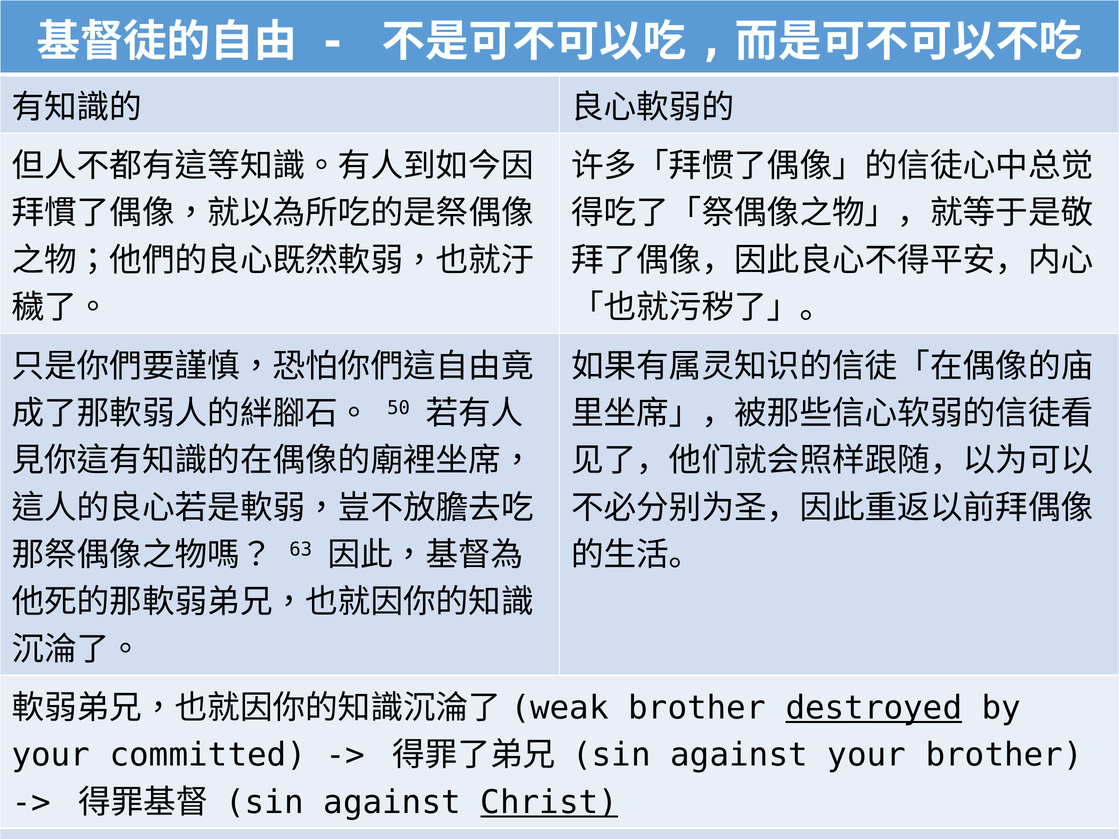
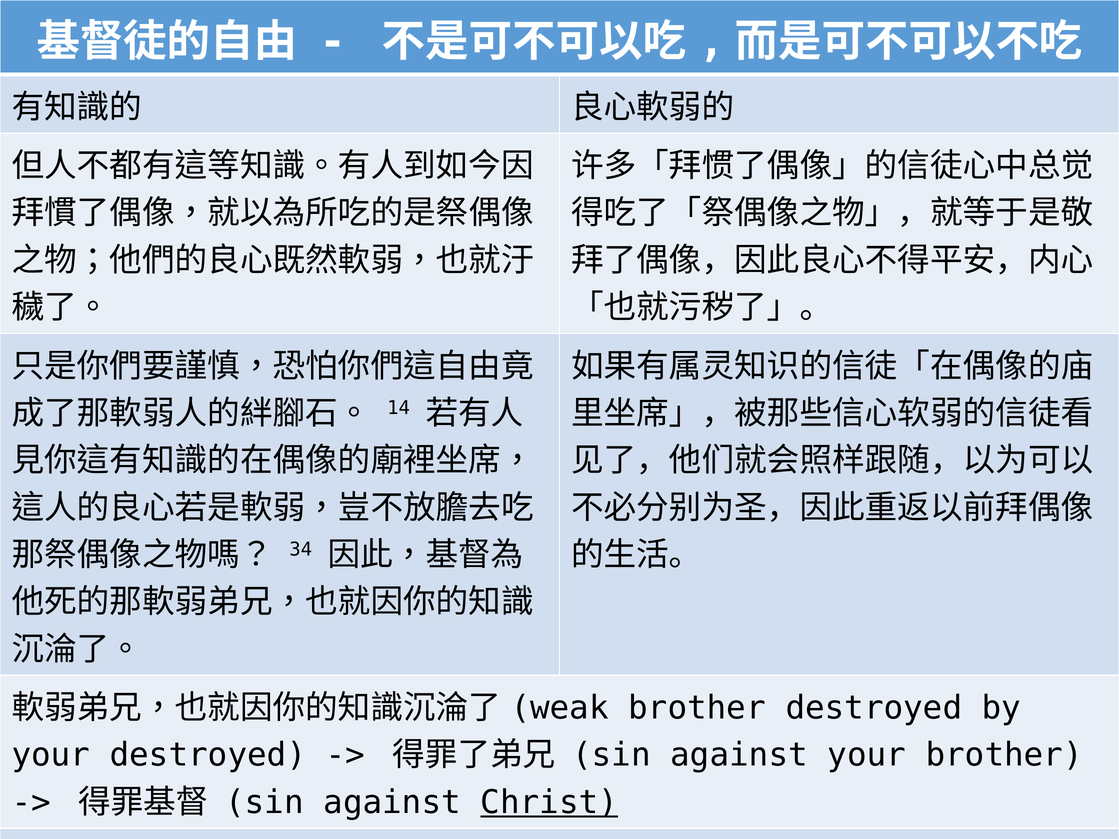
50: 50 -> 14 (399, 408)
63: 63 -> 34 (301, 550)
destroyed underline: present -> none (874, 708)
your committed: committed -> destroyed (208, 755)
